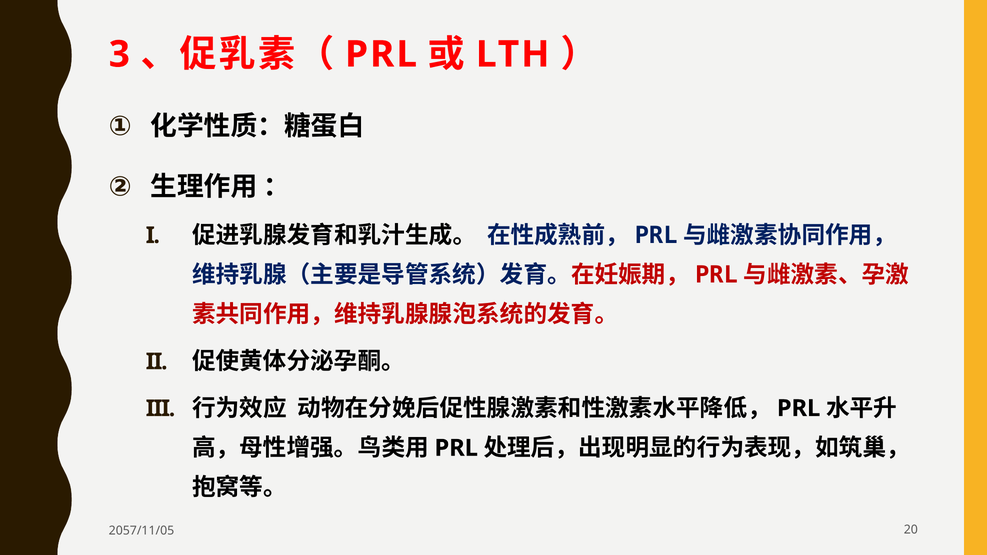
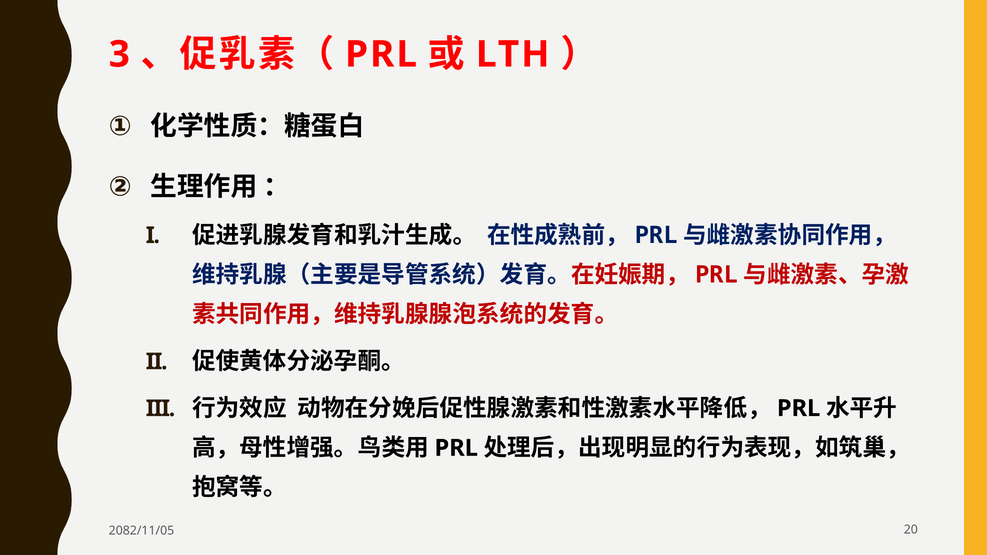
2057/11/05: 2057/11/05 -> 2082/11/05 (141, 531)
